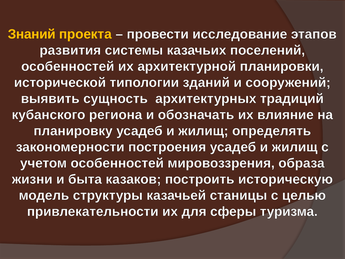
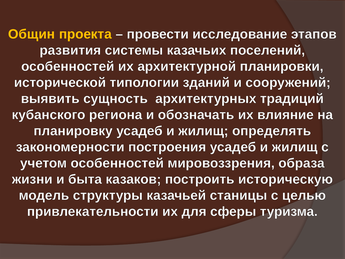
Знаний: Знаний -> Общин (32, 34)
